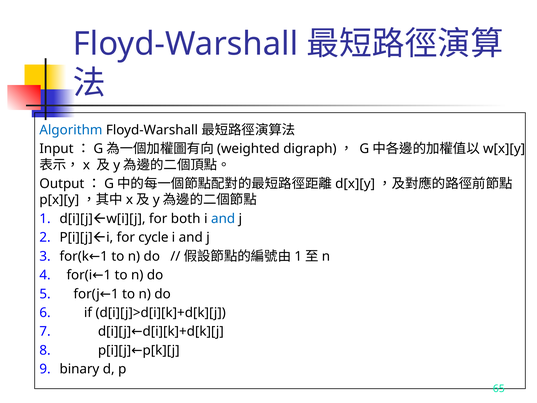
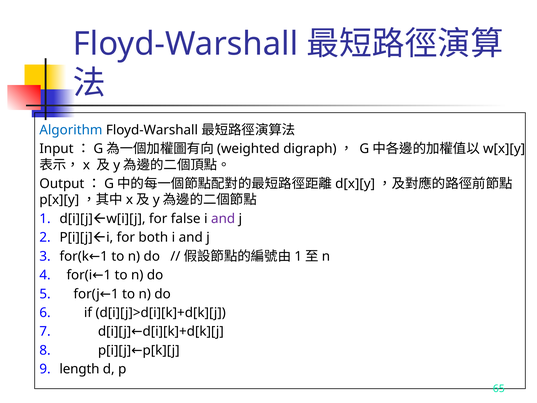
both: both -> false (186, 219)
and colour: blue -> purple (223, 219)
cycle: cycle -> both (153, 237)
binary: binary -> length (79, 369)
